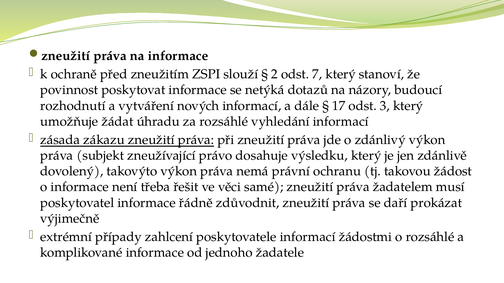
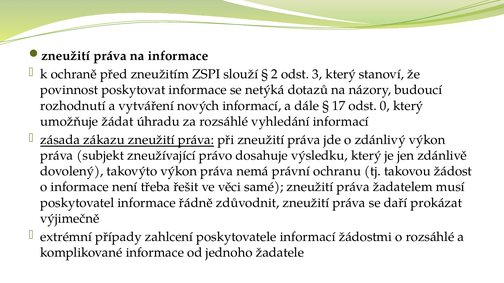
7: 7 -> 3 (317, 74)
3: 3 -> 0 (385, 106)
